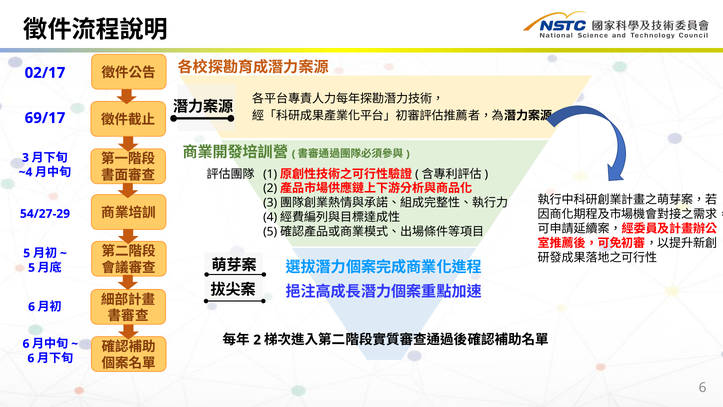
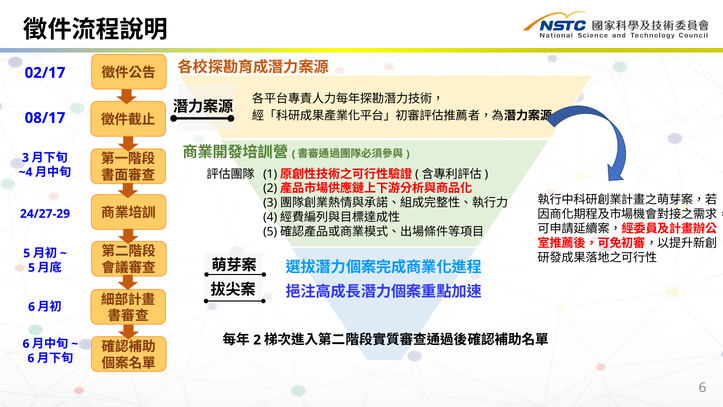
69/17: 69/17 -> 08/17 (45, 118)
54/27-29: 54/27-29 -> 24/27-29 (45, 214)
